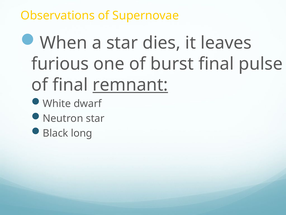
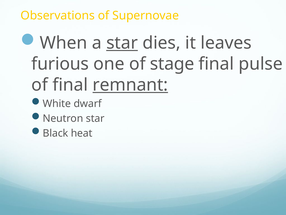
star underline: none -> present (122, 43)
burst: burst -> stage (172, 64)
long: long -> heat (82, 133)
